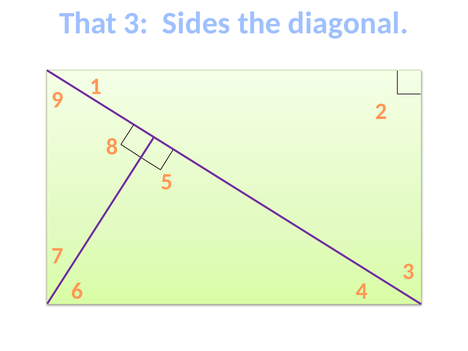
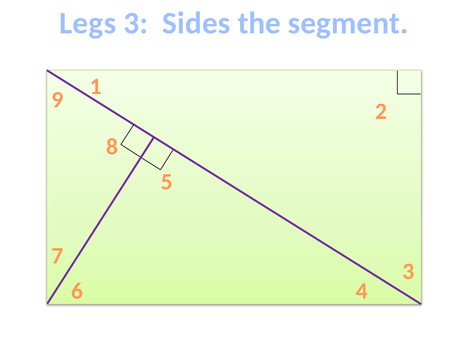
That: That -> Legs (88, 23)
diagonal: diagonal -> segment (348, 23)
